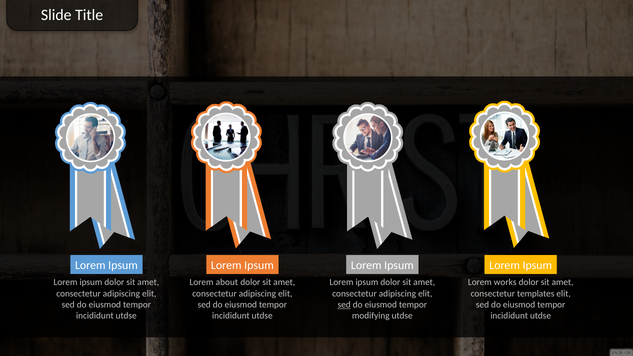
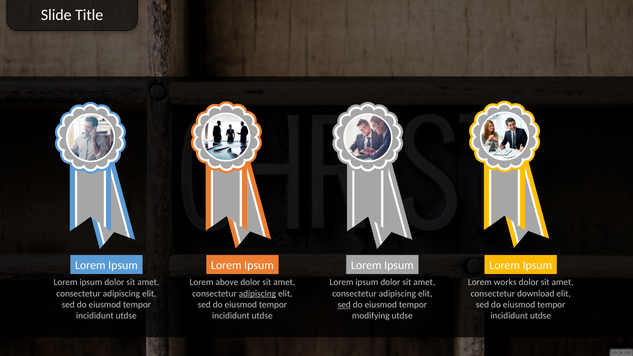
about: about -> above (227, 282)
adipiscing underline: none -> present (257, 294)
templates: templates -> download (536, 294)
